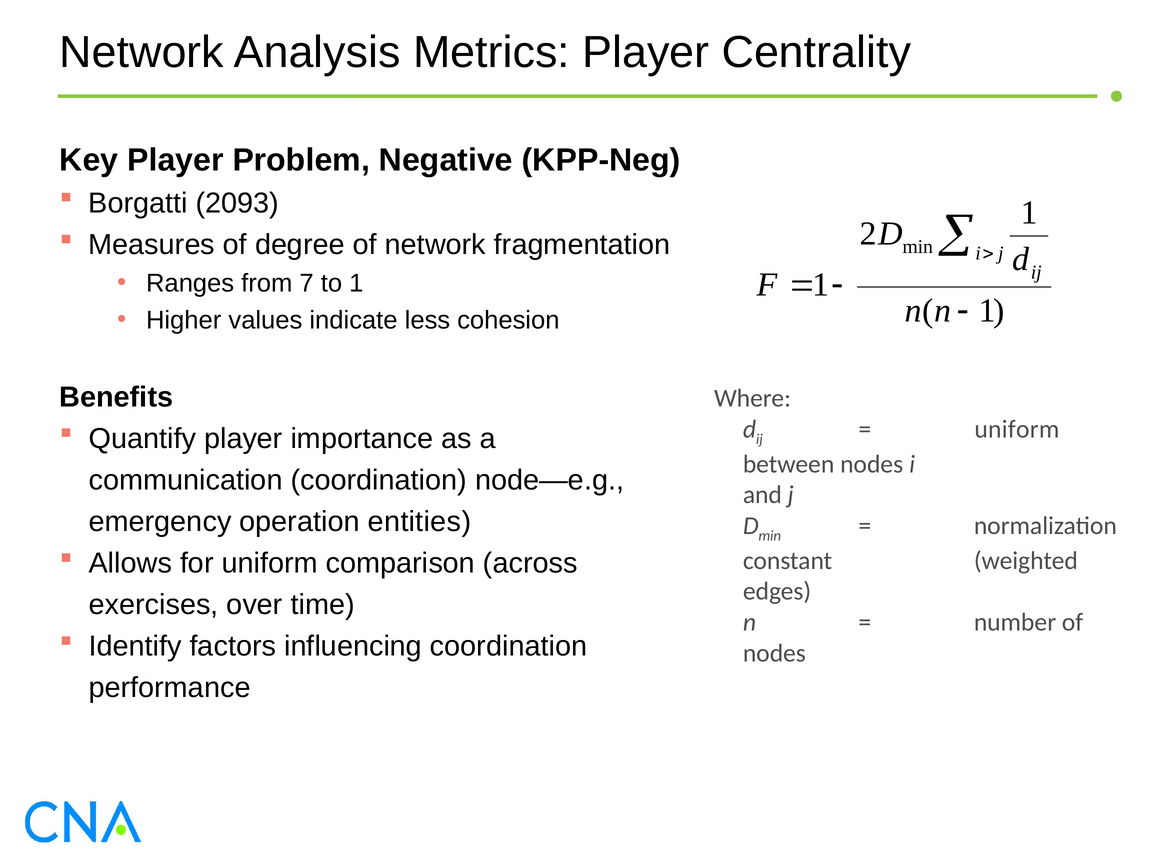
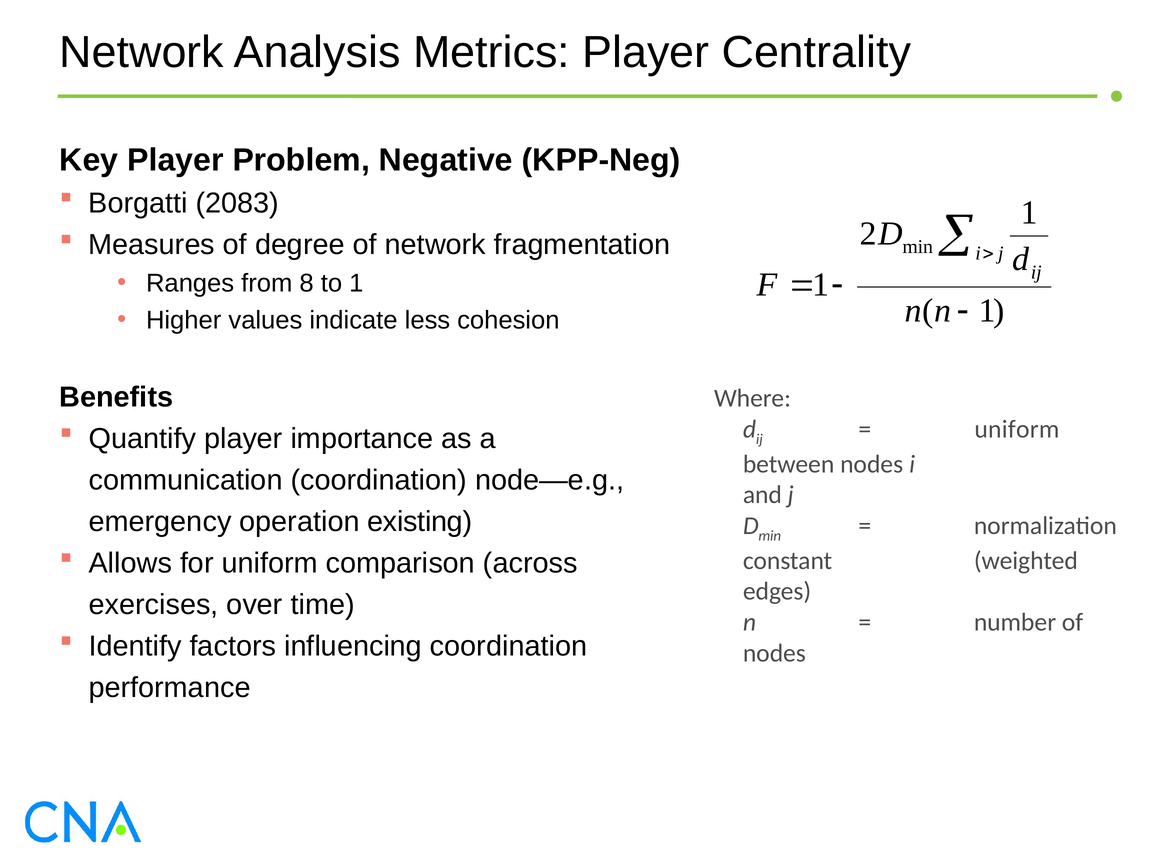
2093: 2093 -> 2083 (237, 203)
7: 7 -> 8 (307, 283)
entities: entities -> existing (420, 522)
